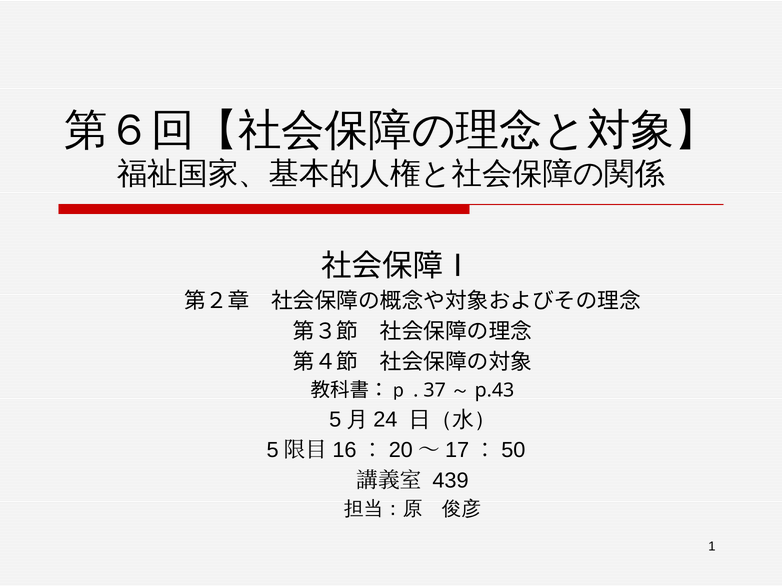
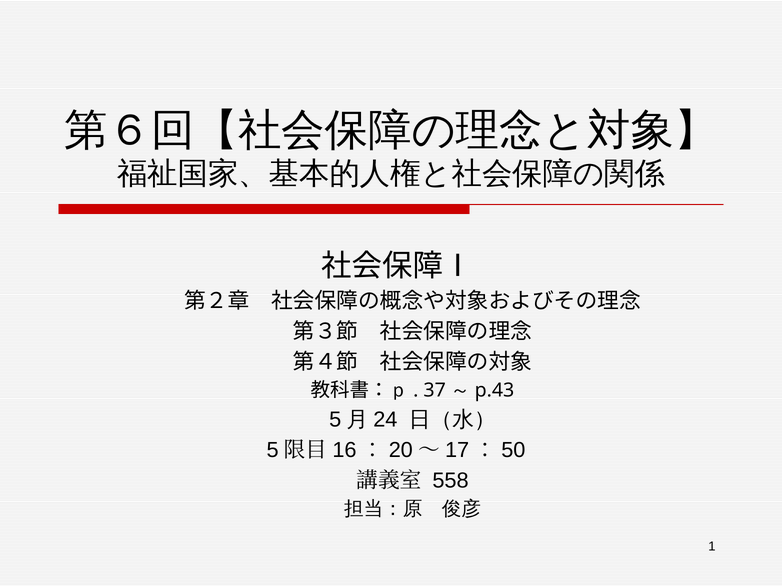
439: 439 -> 558 (451, 481)
